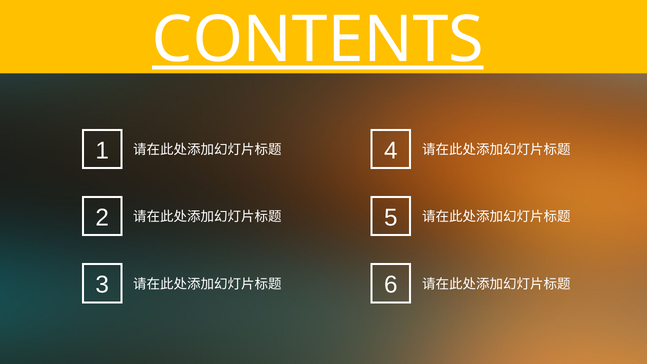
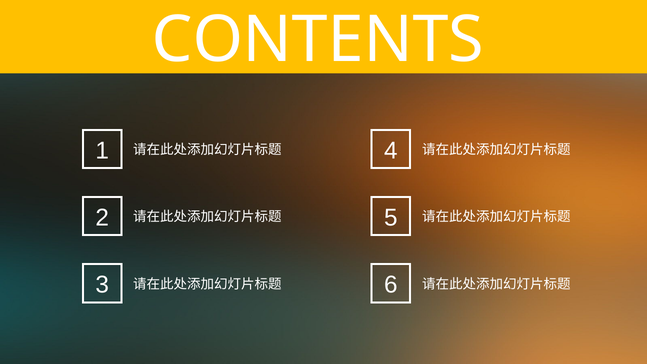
CONTENTS underline: present -> none (318, 40)
